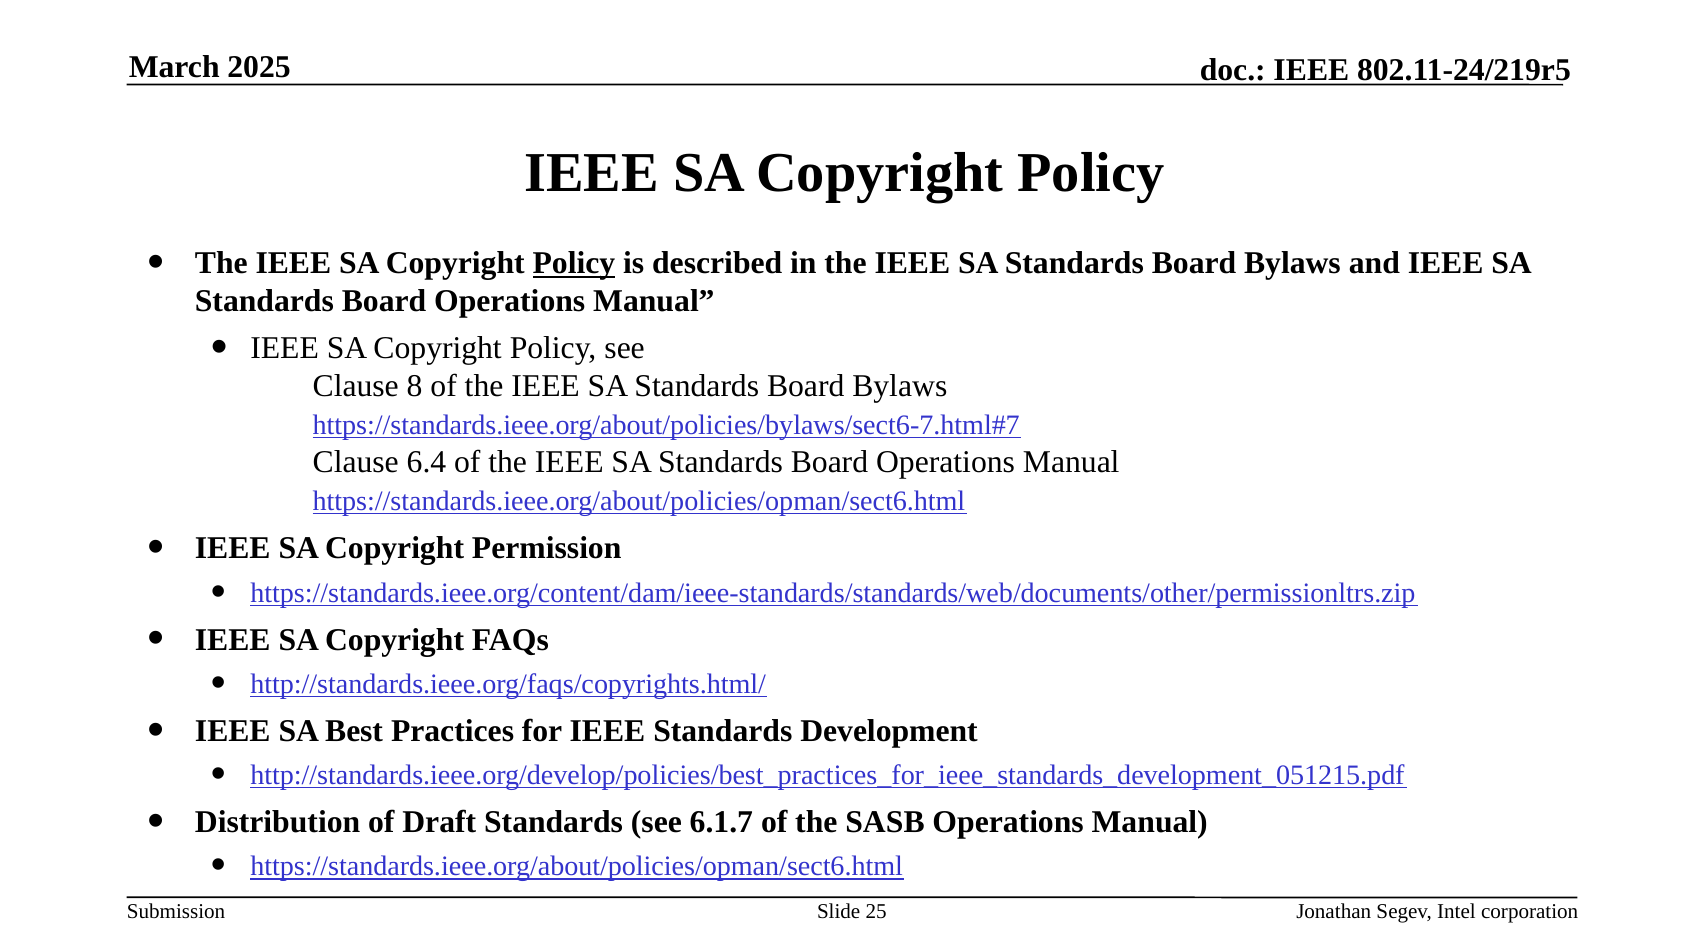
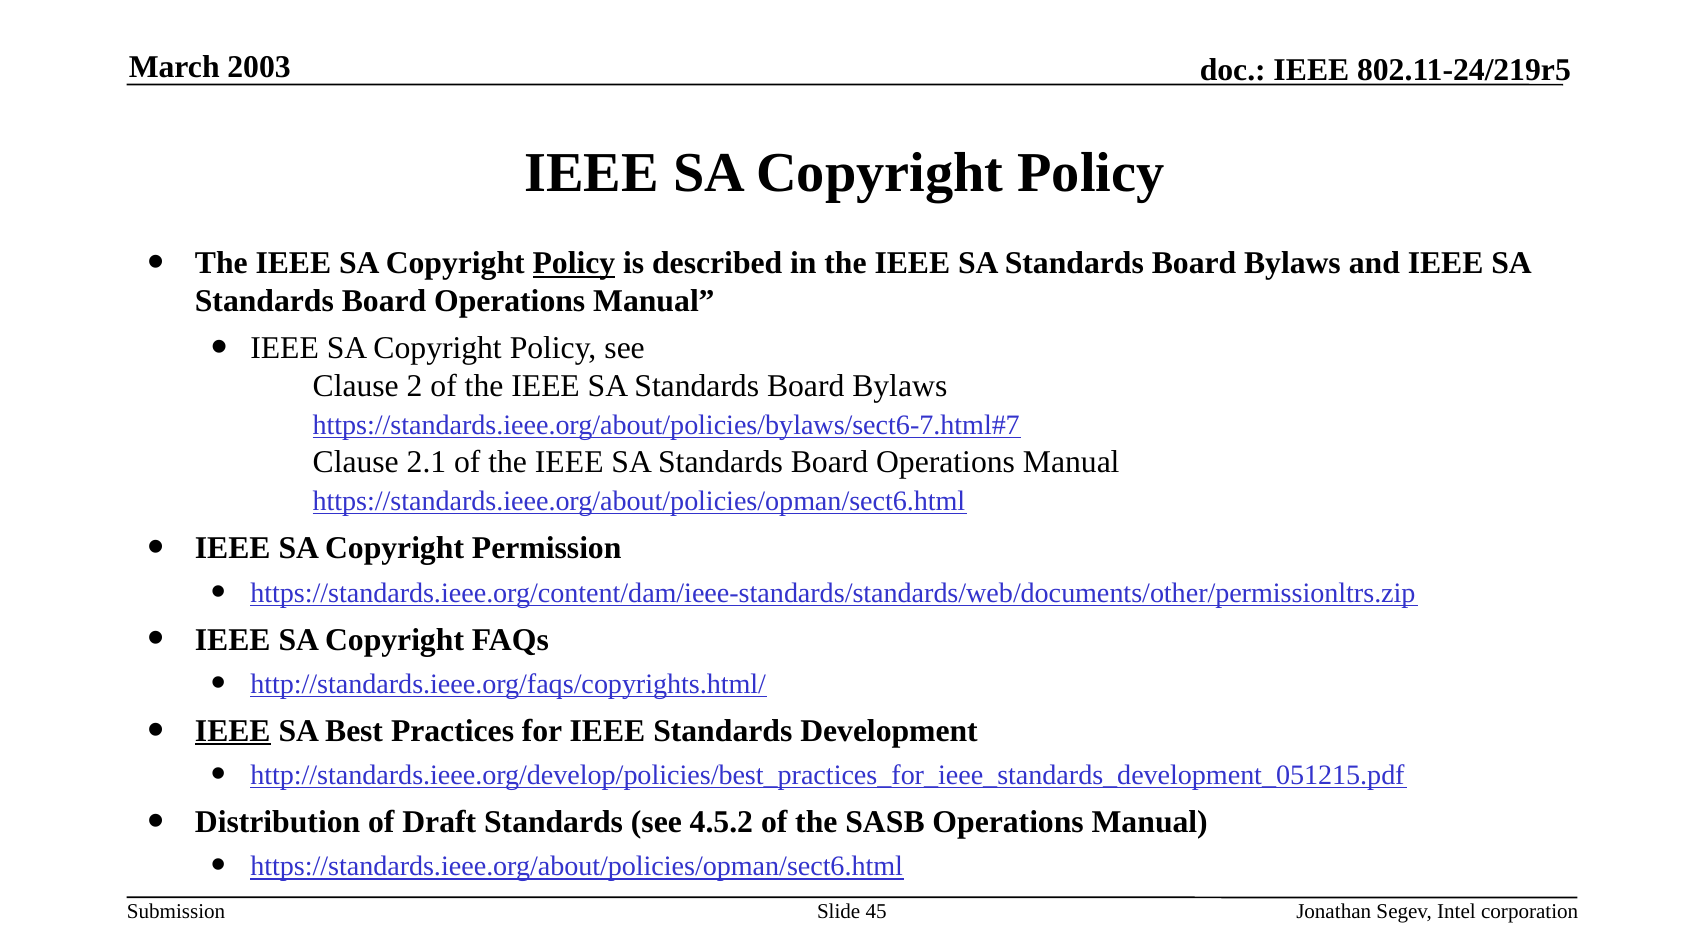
2025: 2025 -> 2003 (259, 67)
8: 8 -> 2 (415, 386)
6.4: 6.4 -> 2.1 (426, 462)
IEEE underline: none -> present (233, 731)
6.1.7: 6.1.7 -> 4.5.2 (721, 822)
25: 25 -> 45 (876, 912)
